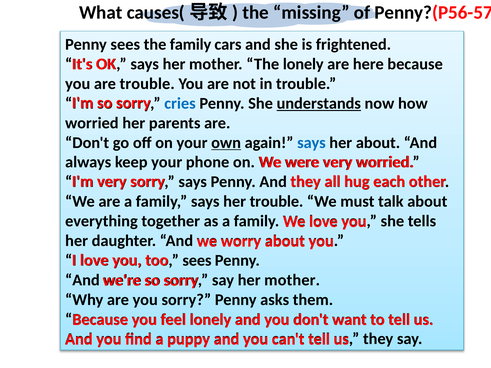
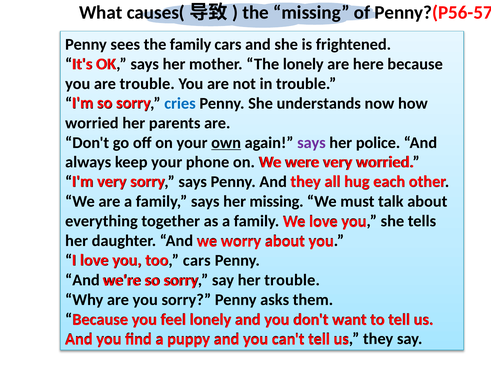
understands underline: present -> none (319, 103)
says colour: blue -> purple (311, 143)
her about: about -> police (378, 143)
her trouble: trouble -> missing (277, 202)
sees: sees -> cars (197, 261)
say her mother: mother -> trouble (292, 280)
